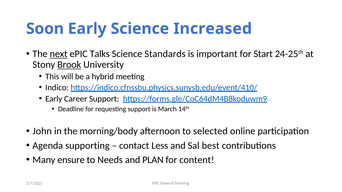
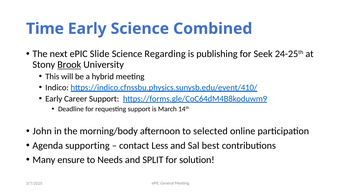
Soon: Soon -> Time (45, 29)
Increased: Increased -> Combined (213, 29)
next underline: present -> none (59, 54)
Talks: Talks -> Slide (100, 54)
Standards: Standards -> Regarding (165, 54)
important: important -> publishing (217, 54)
Start: Start -> Seek (263, 54)
PLAN: PLAN -> SPLIT (153, 160)
content: content -> solution (197, 160)
